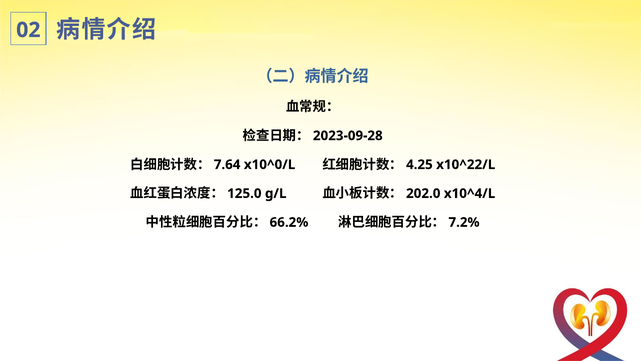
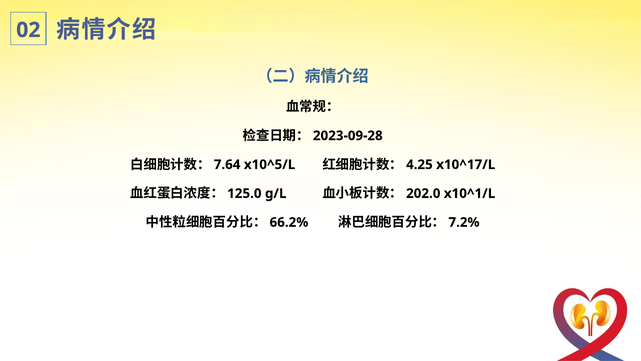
x10^0/L: x10^0/L -> x10^5/L (270, 164)
x10^22/L: x10^22/L -> x10^17/L (466, 164)
x10^4/L: x10^4/L -> x10^1/L (470, 193)
